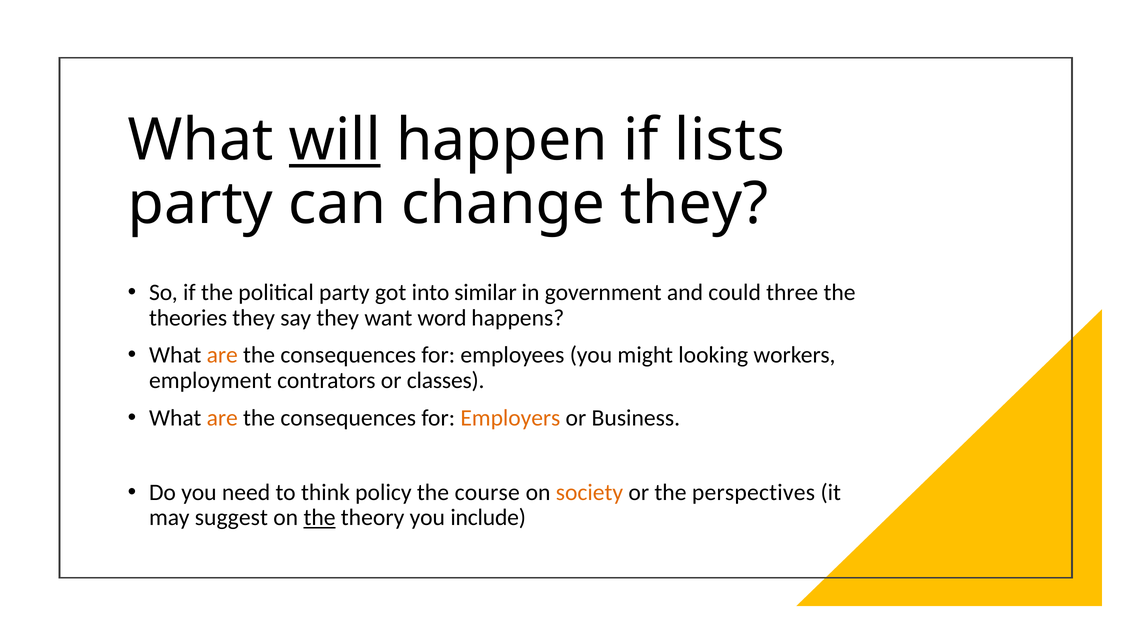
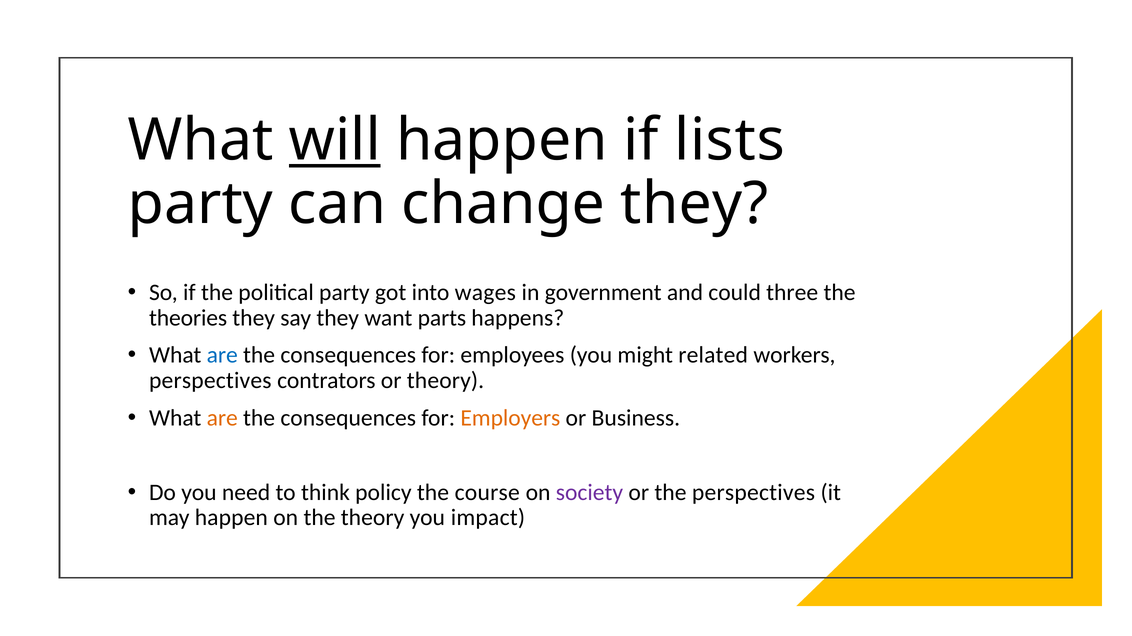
similar: similar -> wages (485, 293)
word: word -> parts (442, 318)
are colour: orange -> blue (222, 355)
looking: looking -> related (713, 355)
employment: employment -> perspectives (210, 381)
or classes: classes -> theory (446, 381)
society colour: orange -> purple (589, 493)
may suggest: suggest -> happen (231, 518)
the underline: present -> none (320, 518)
include: include -> impact (488, 518)
